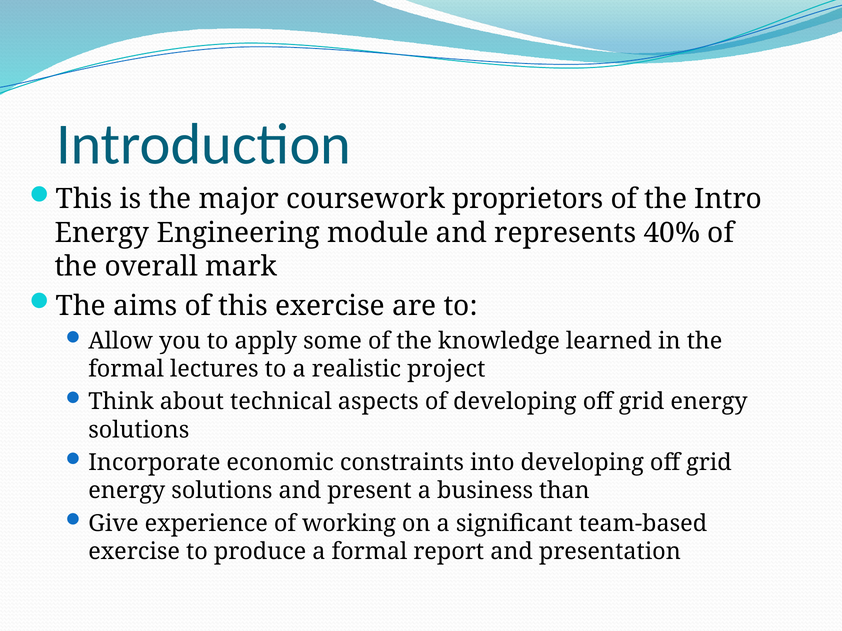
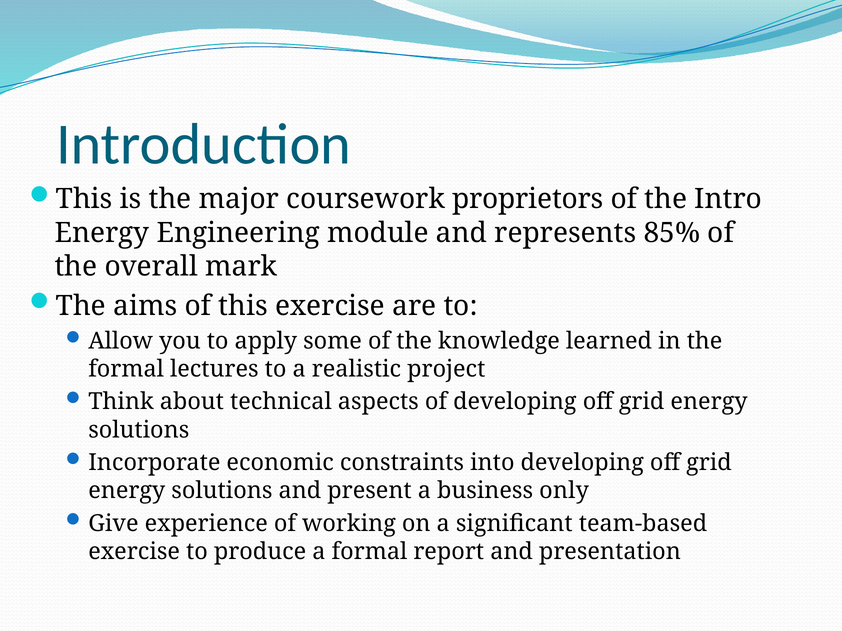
40%: 40% -> 85% (672, 233)
than: than -> only (564, 491)
